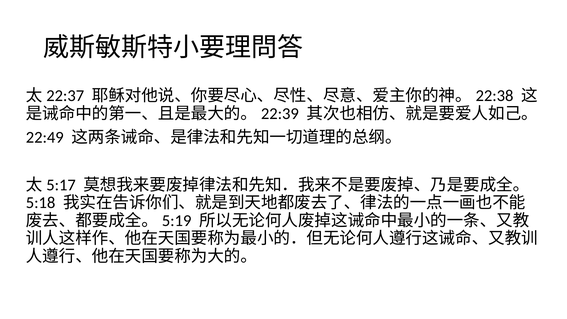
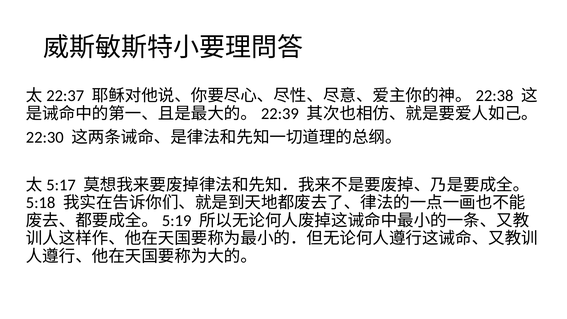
22:49: 22:49 -> 22:30 (45, 137)
